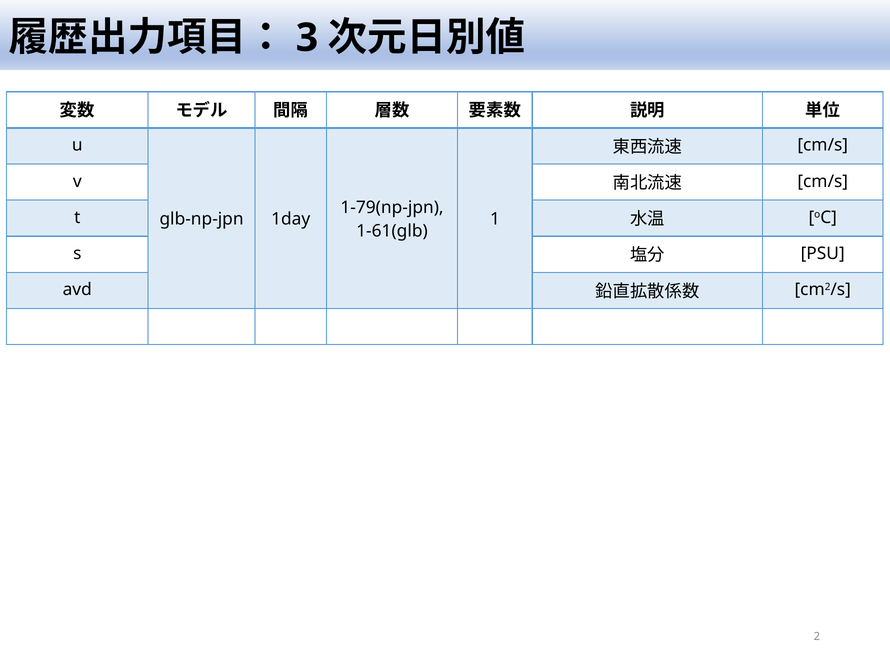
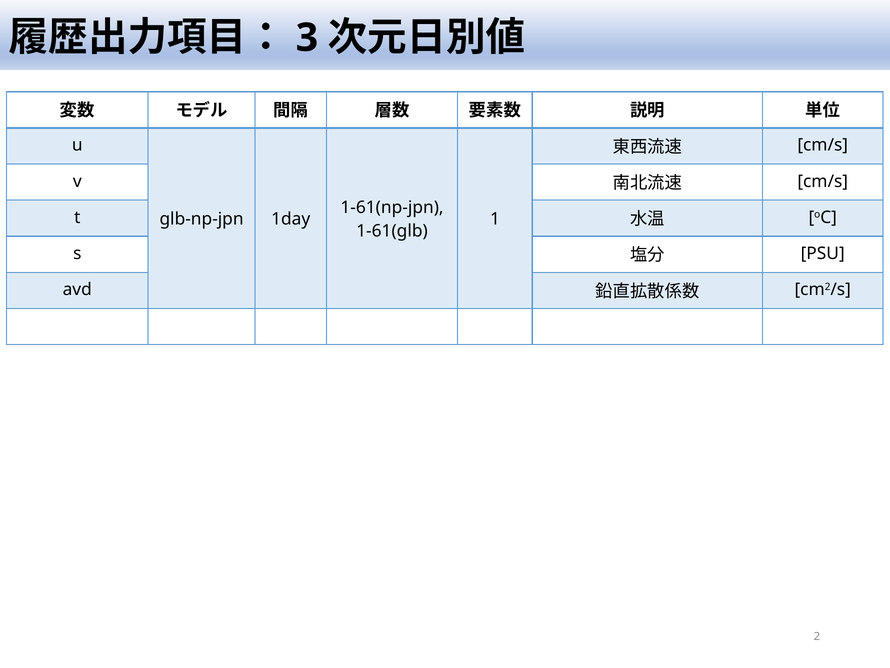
1-79(np-jpn: 1-79(np-jpn -> 1-61(np-jpn (392, 207)
